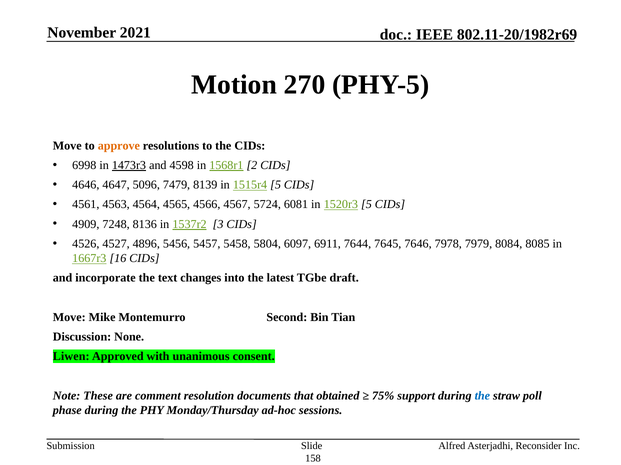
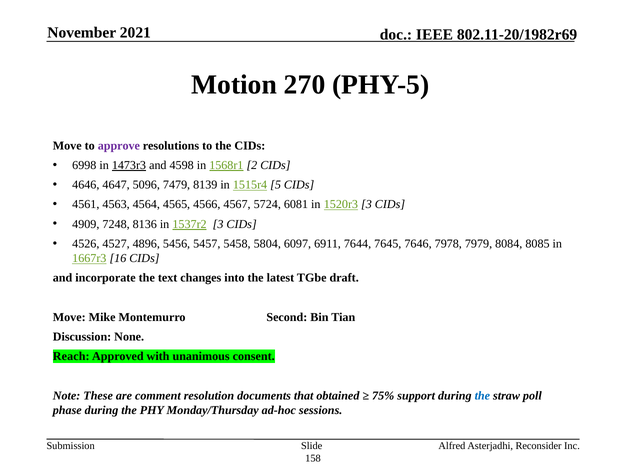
approve colour: orange -> purple (119, 146)
1520r3 5: 5 -> 3 (366, 205)
Liwen: Liwen -> Reach (71, 357)
